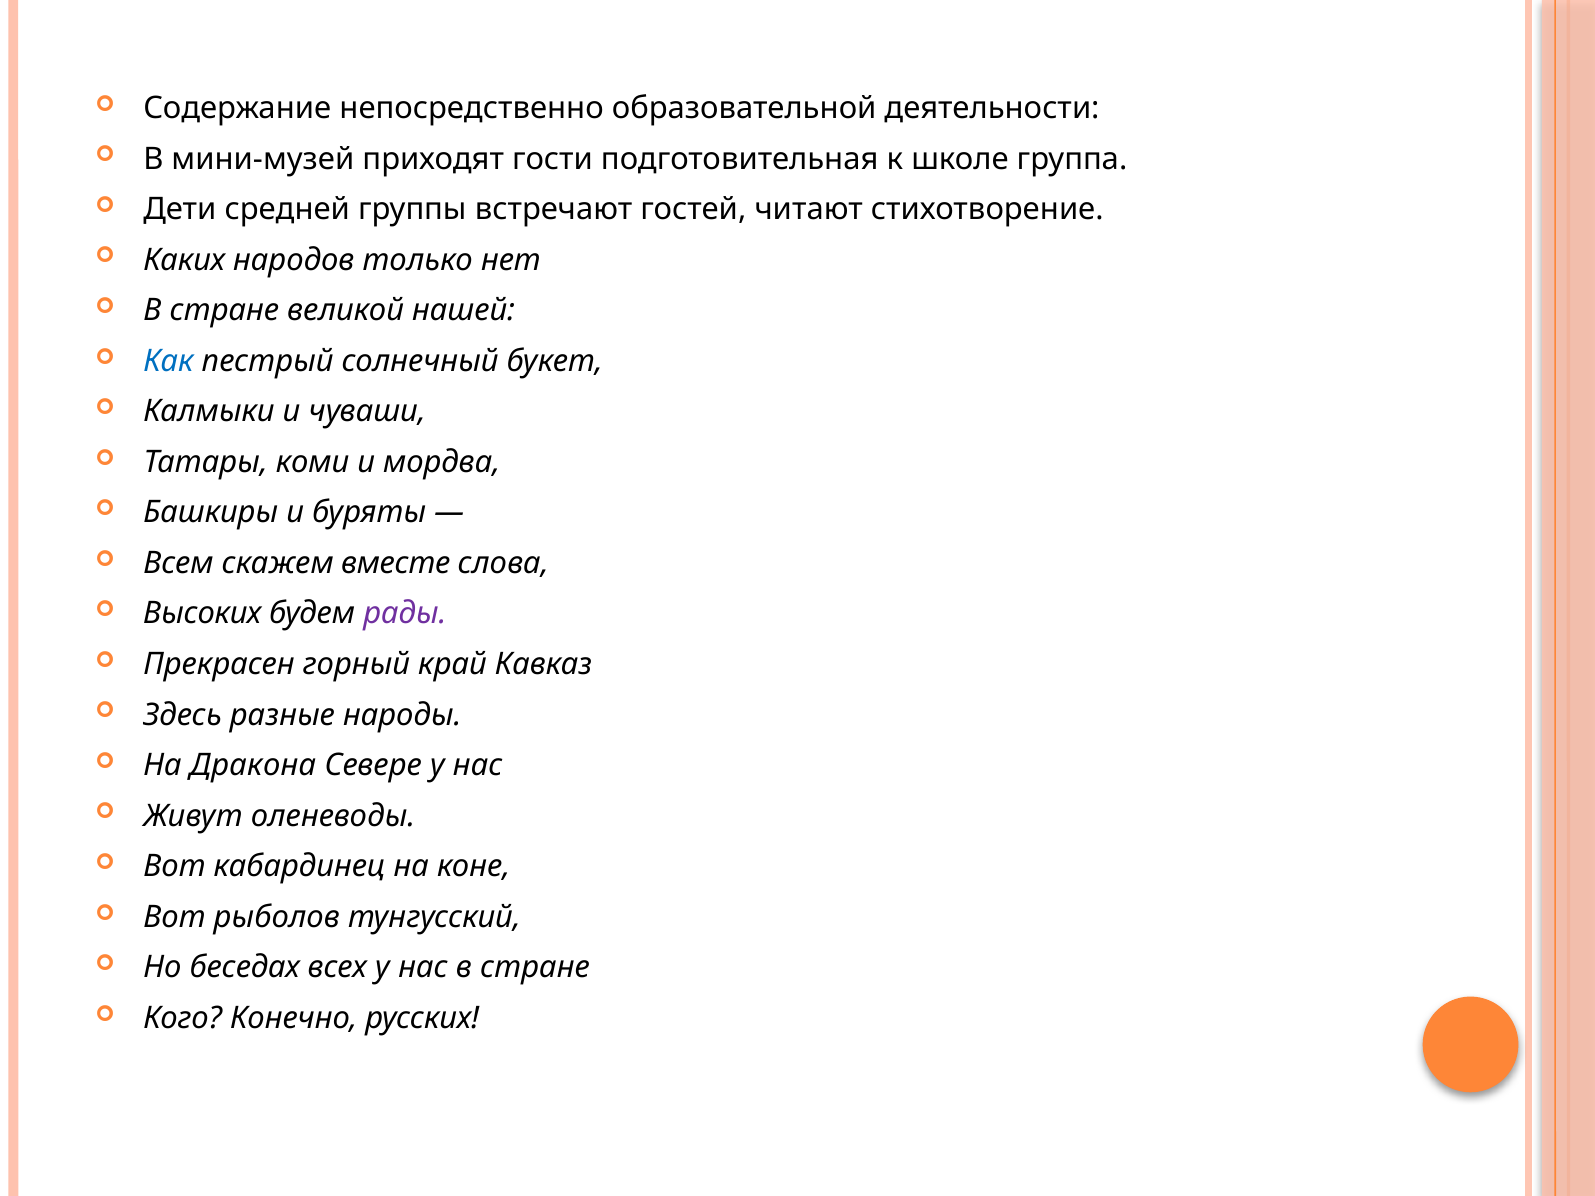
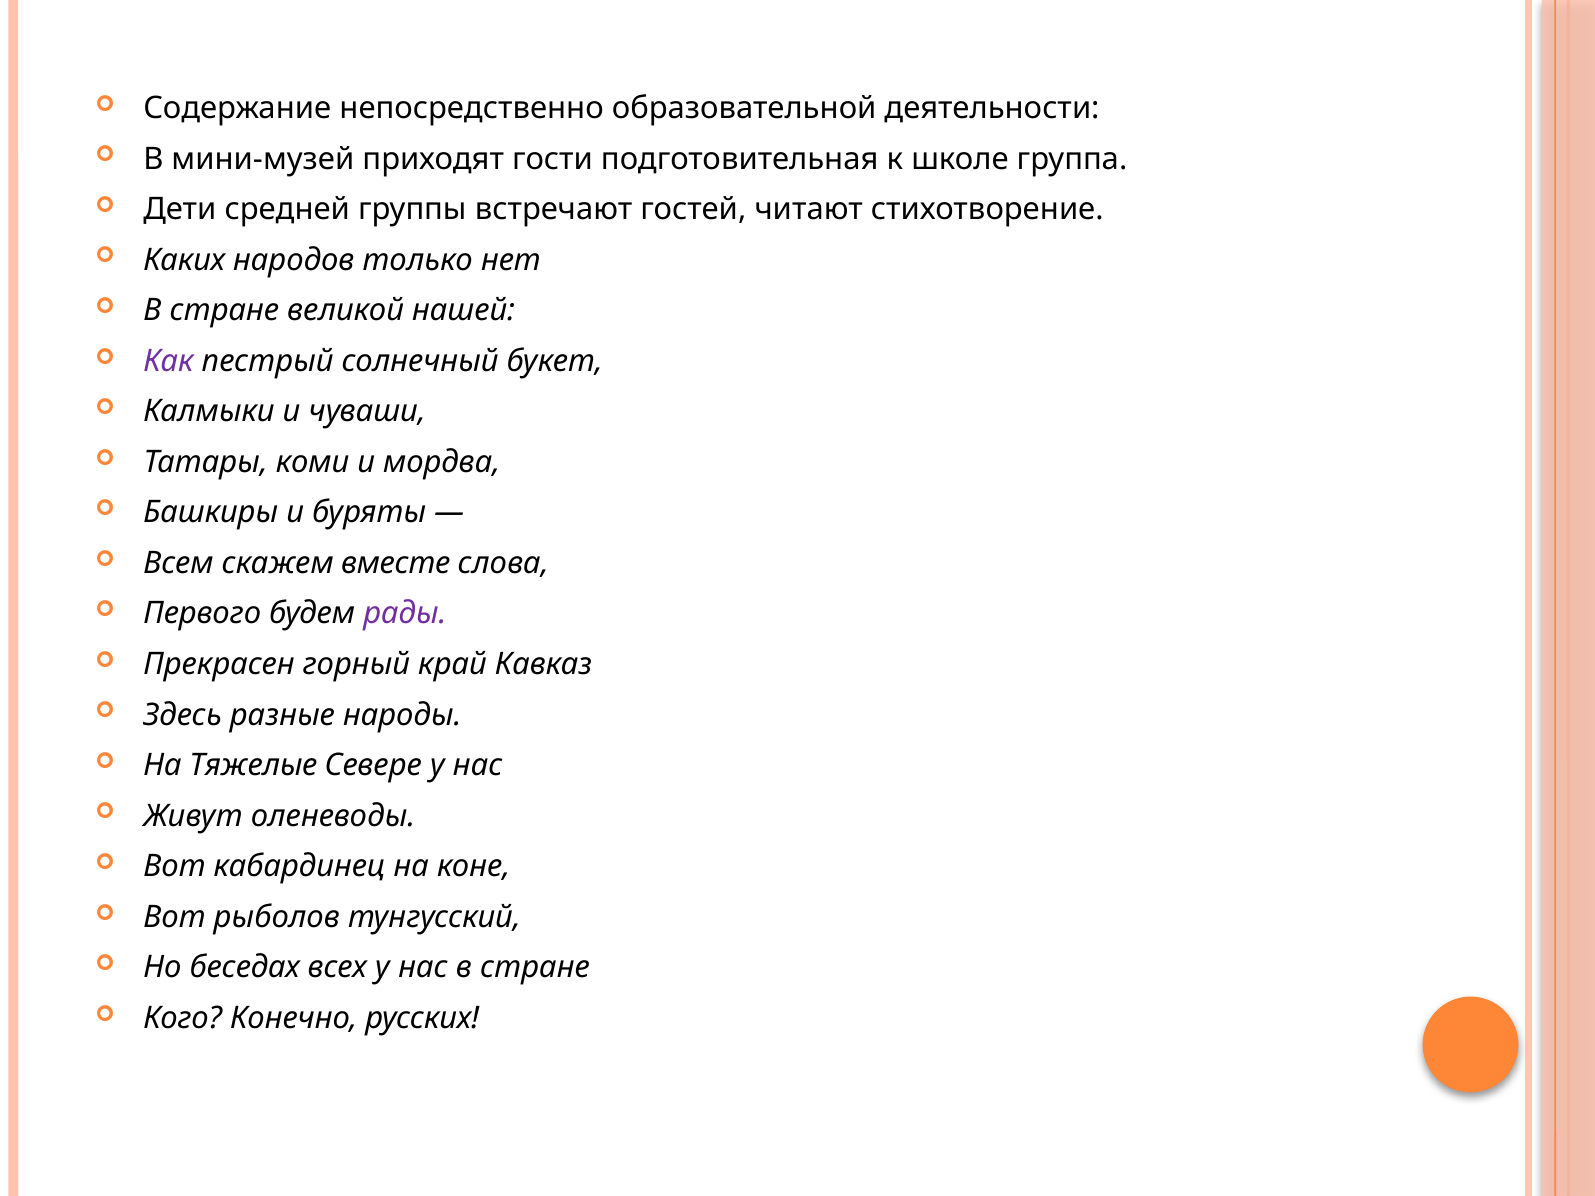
Как colour: blue -> purple (168, 361)
Высоких: Высоких -> Первого (202, 614)
Дракона: Дракона -> Тяжелые (253, 766)
